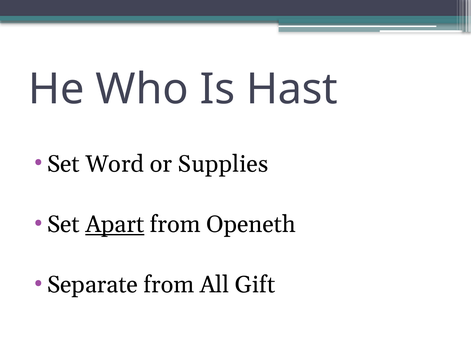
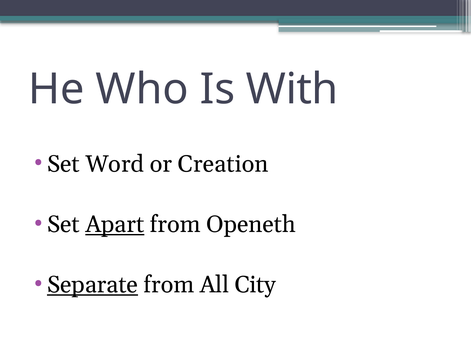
Hast: Hast -> With (292, 89)
Supplies: Supplies -> Creation (223, 164)
Separate underline: none -> present (92, 285)
Gift: Gift -> City (255, 285)
